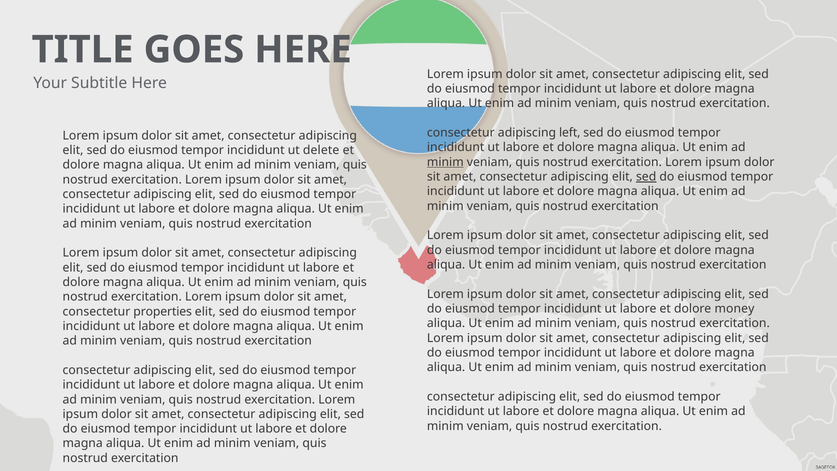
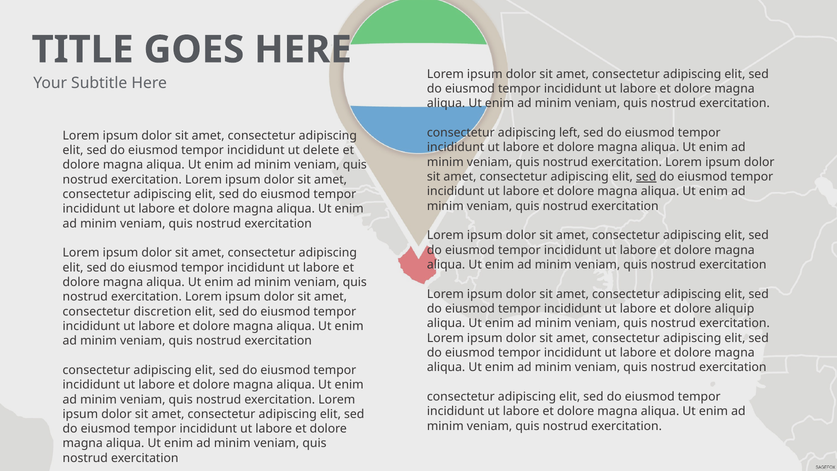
minim underline: present -> none (445, 162)
money: money -> aliquip (734, 309)
properties: properties -> discretion (163, 311)
